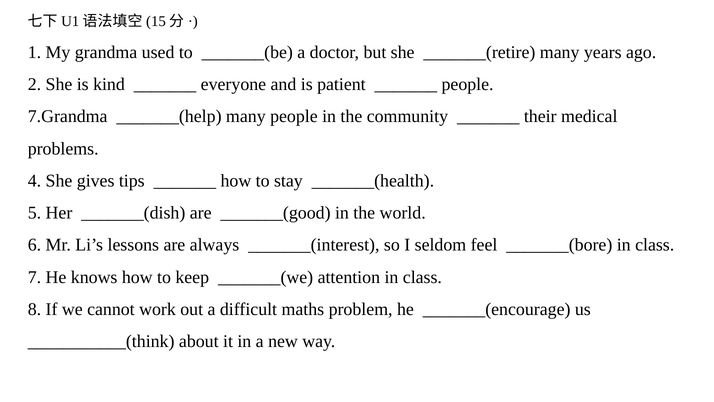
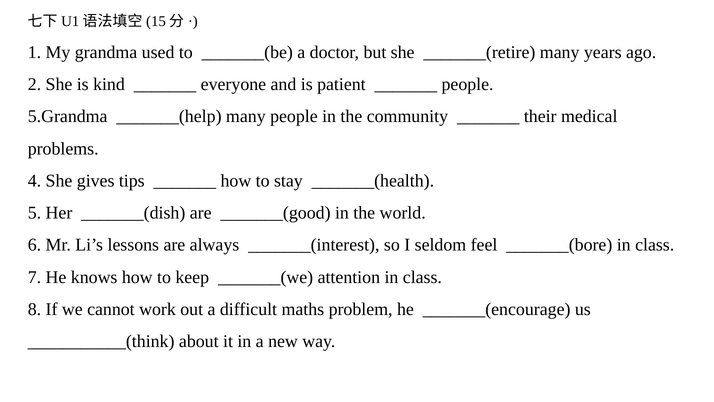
7.Grandma: 7.Grandma -> 5.Grandma (68, 116)
